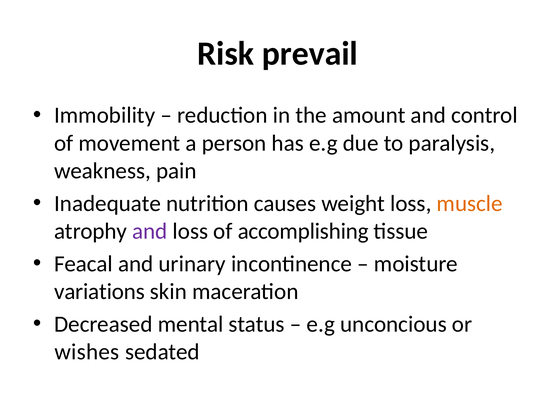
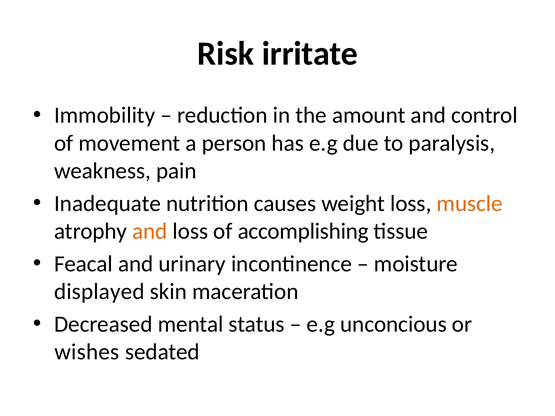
prevail: prevail -> irritate (310, 54)
and colour: purple -> orange (150, 231)
variations: variations -> displayed (99, 292)
